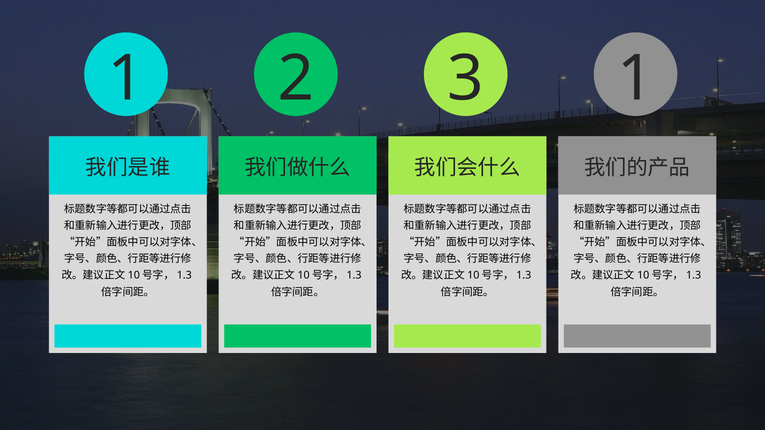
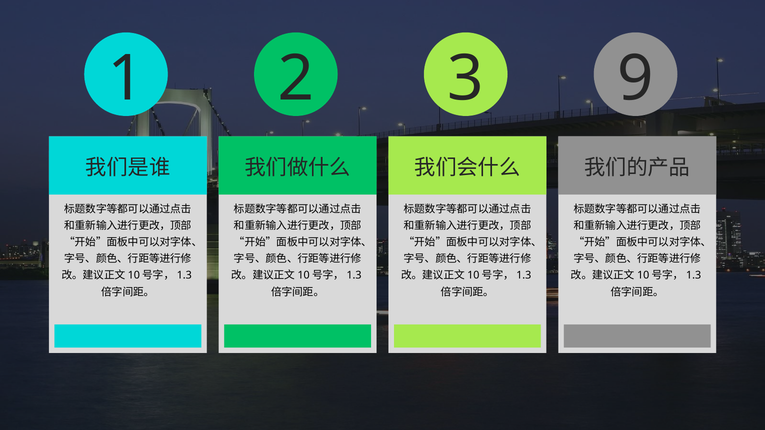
3 1: 1 -> 9 (636, 79)
